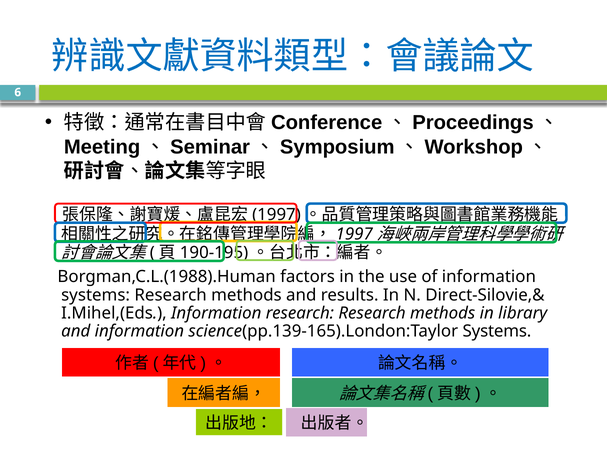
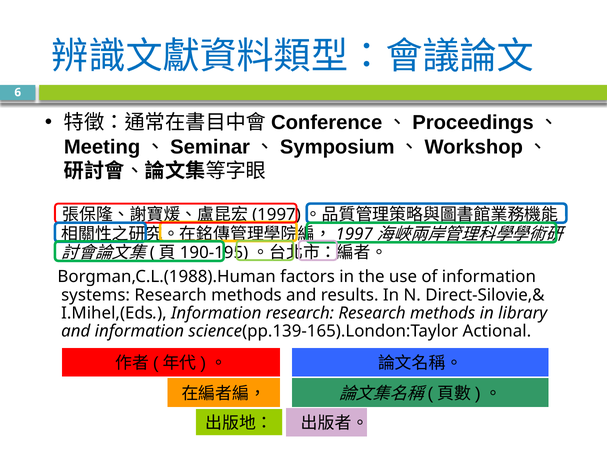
science(pp.139-165).London:Taylor Systems: Systems -> Actional (497, 332)
